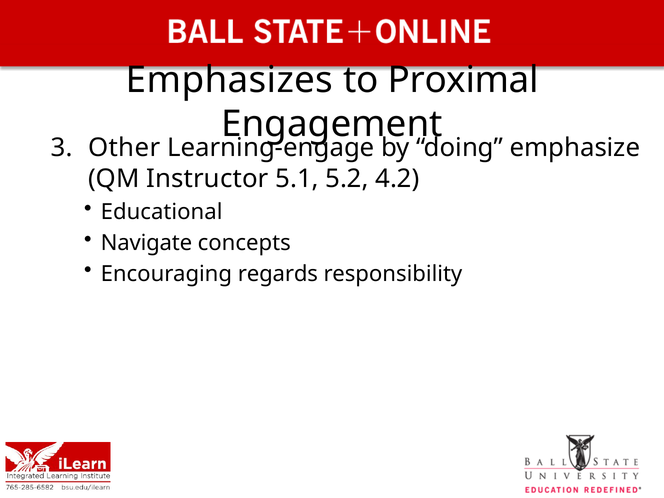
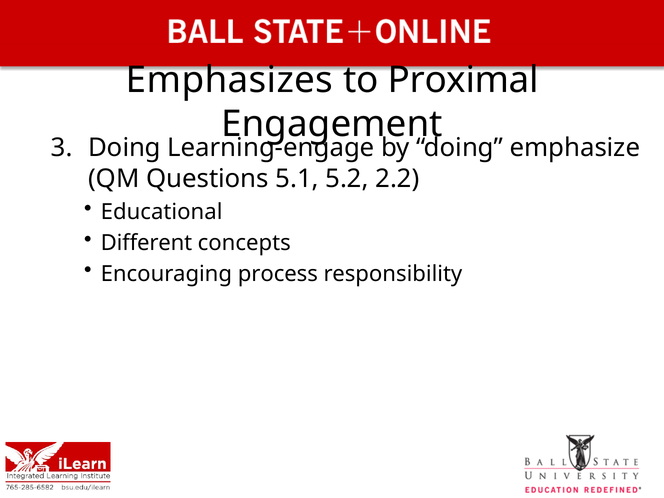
Other: Other -> Doing (125, 148)
Instructor: Instructor -> Questions (207, 179)
4.2: 4.2 -> 2.2 (397, 179)
Navigate: Navigate -> Different (146, 243)
regards: regards -> process (278, 274)
